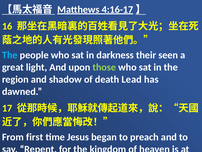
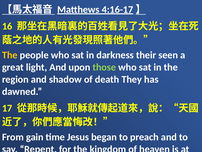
The colour: light blue -> yellow (10, 55)
Lead: Lead -> They (132, 79)
first: first -> gain (35, 137)
